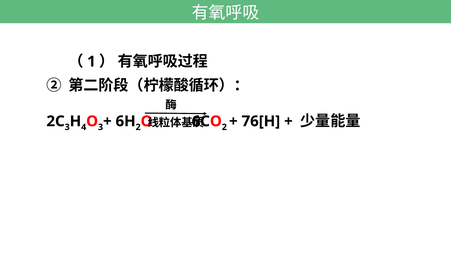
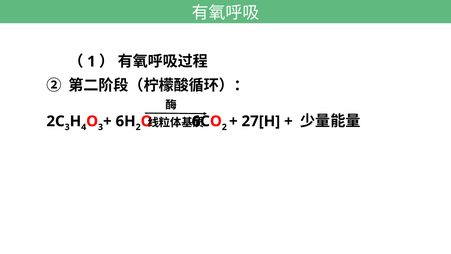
76[H: 76[H -> 27[H (261, 121)
